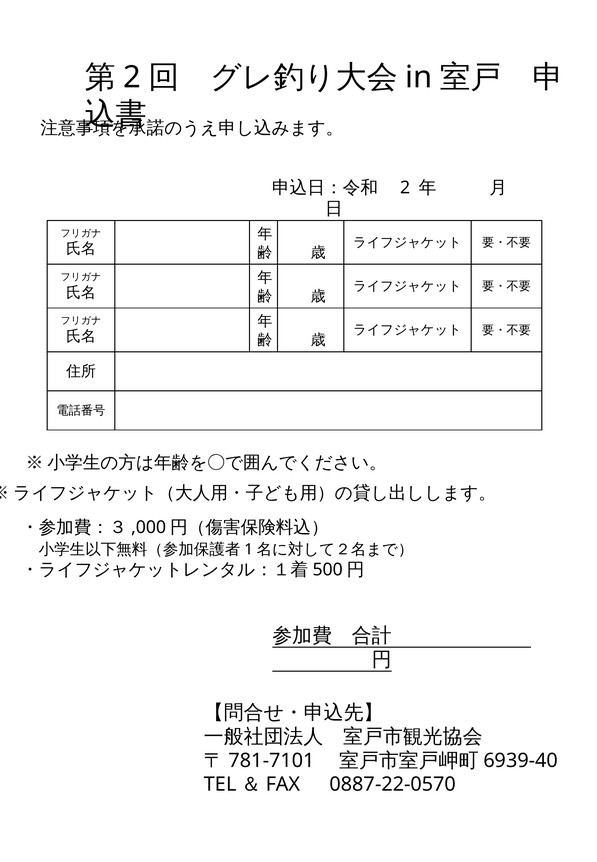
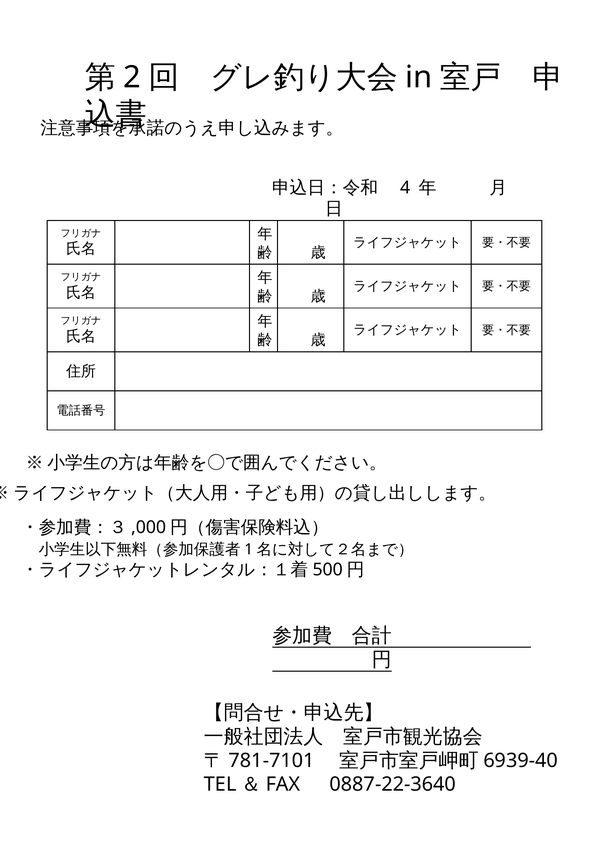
2: 2 -> 4 (405, 188)
0887-22-0570: 0887-22-0570 -> 0887-22-3640 (393, 785)
